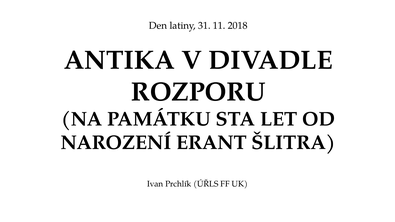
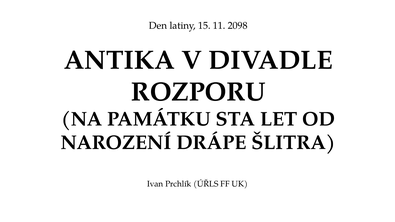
31: 31 -> 15 (204, 26)
2018: 2018 -> 2098 (238, 26)
ERANT: ERANT -> DRÁPE (211, 143)
